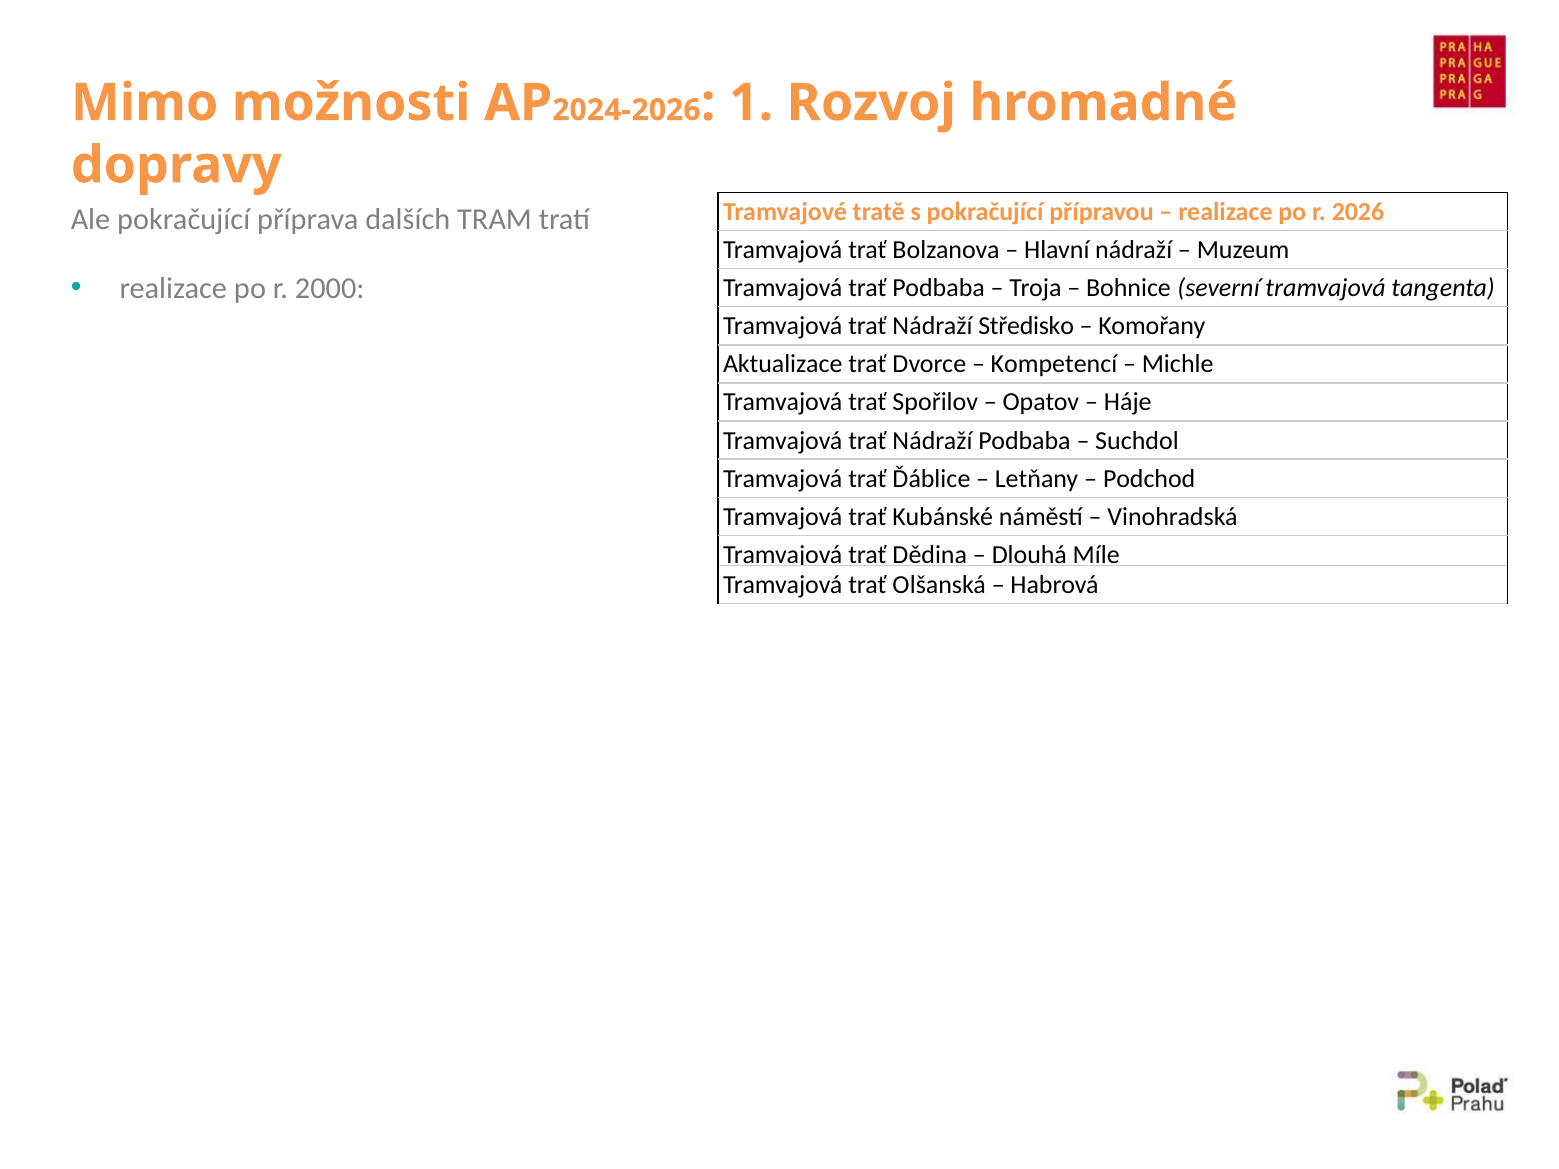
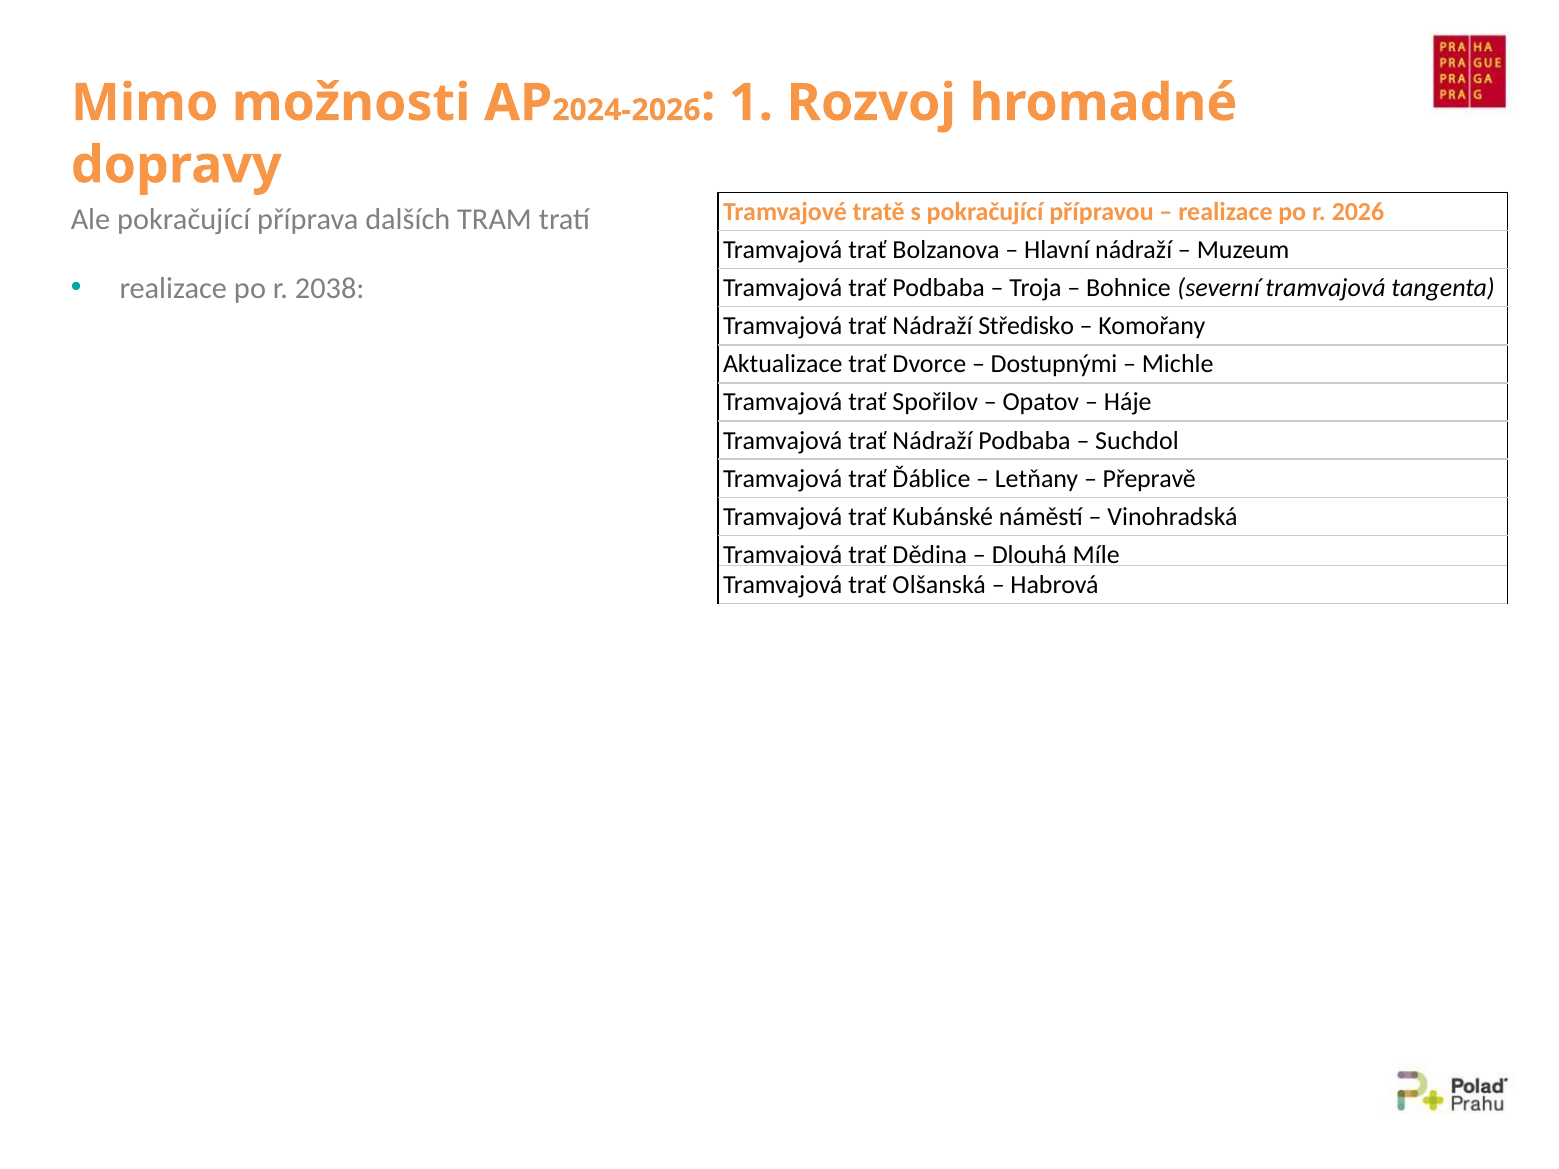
2000: 2000 -> 2038 (330, 288)
Kompetencí: Kompetencí -> Dostupnými (1054, 364)
Podchod: Podchod -> Přepravě (1149, 479)
